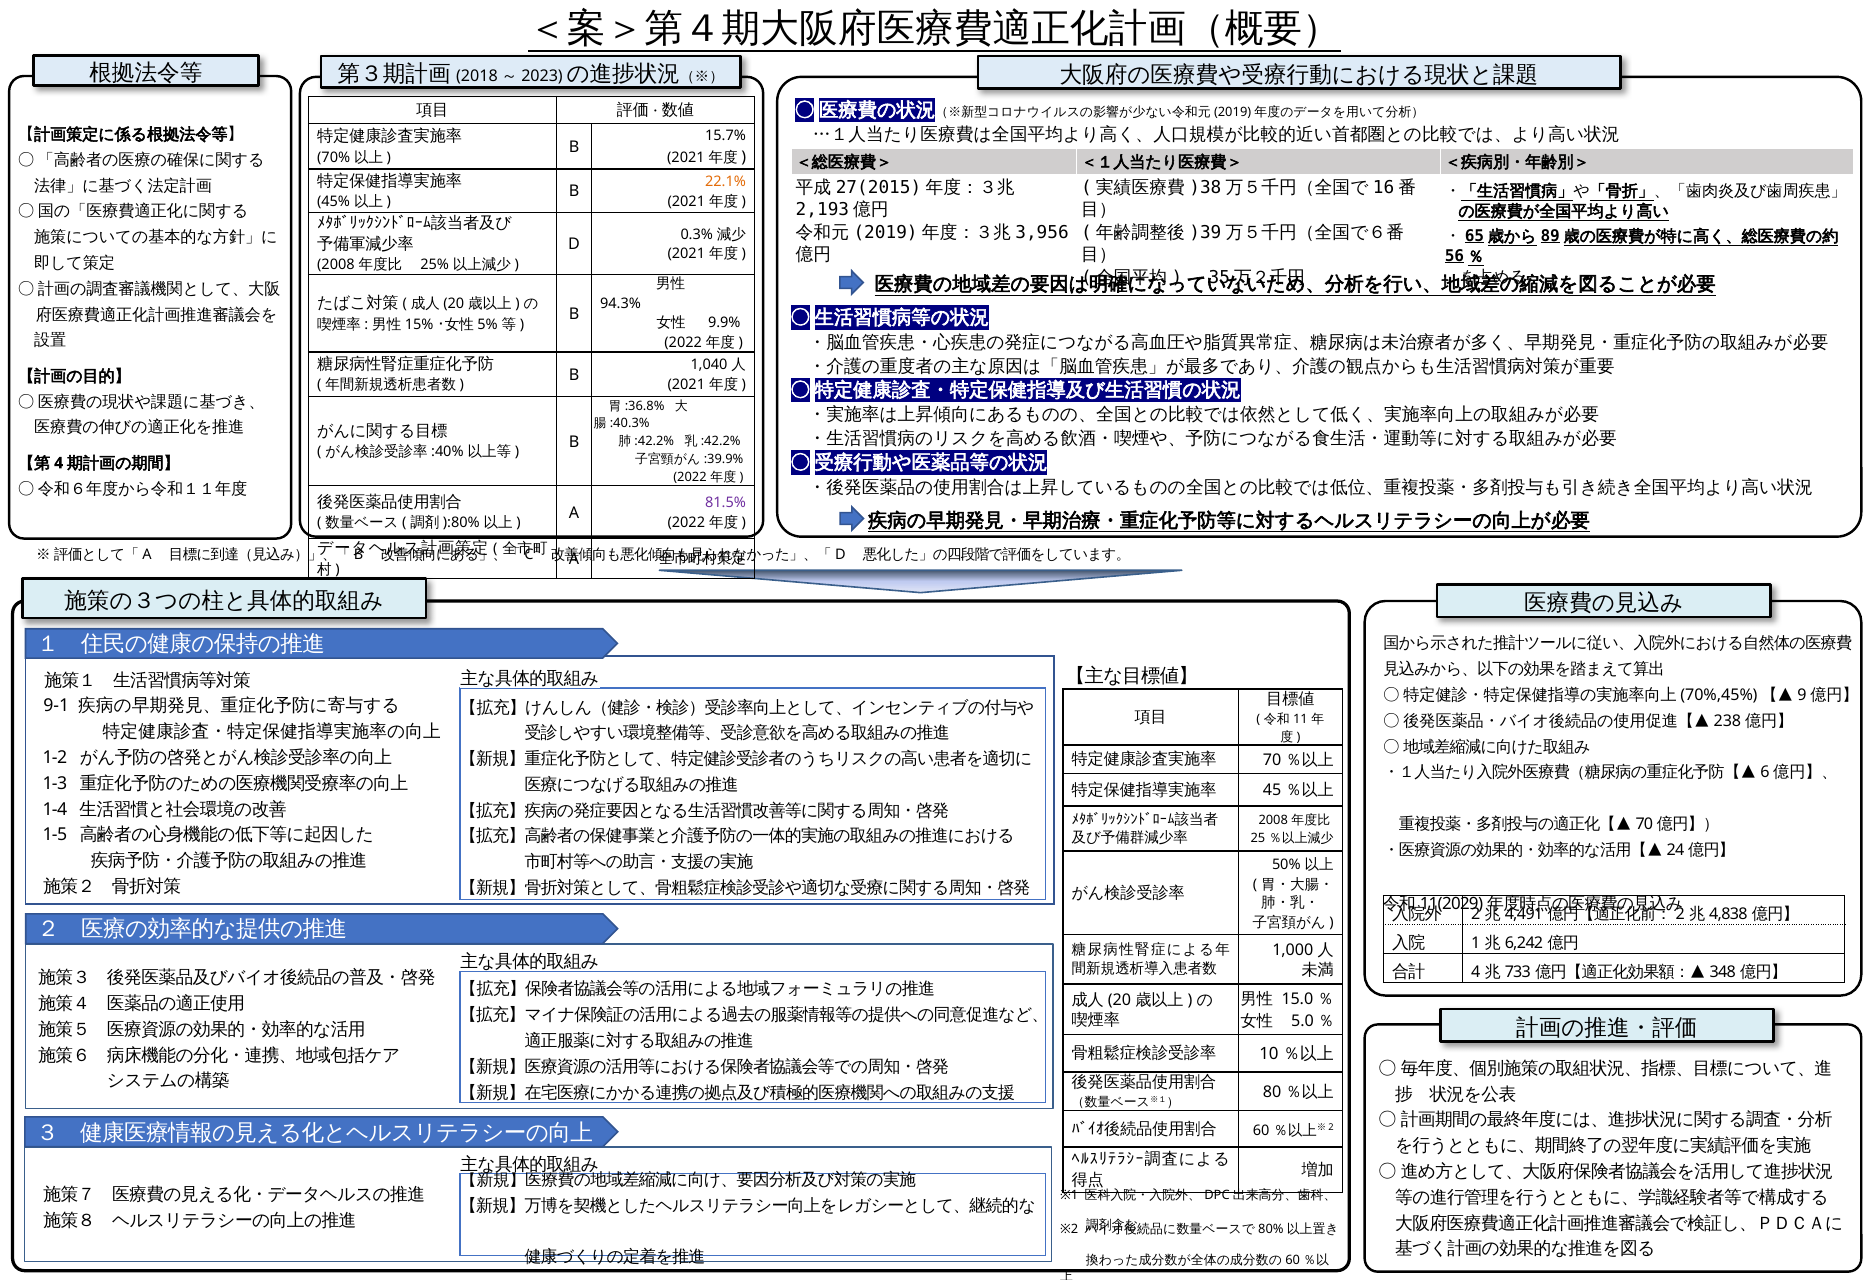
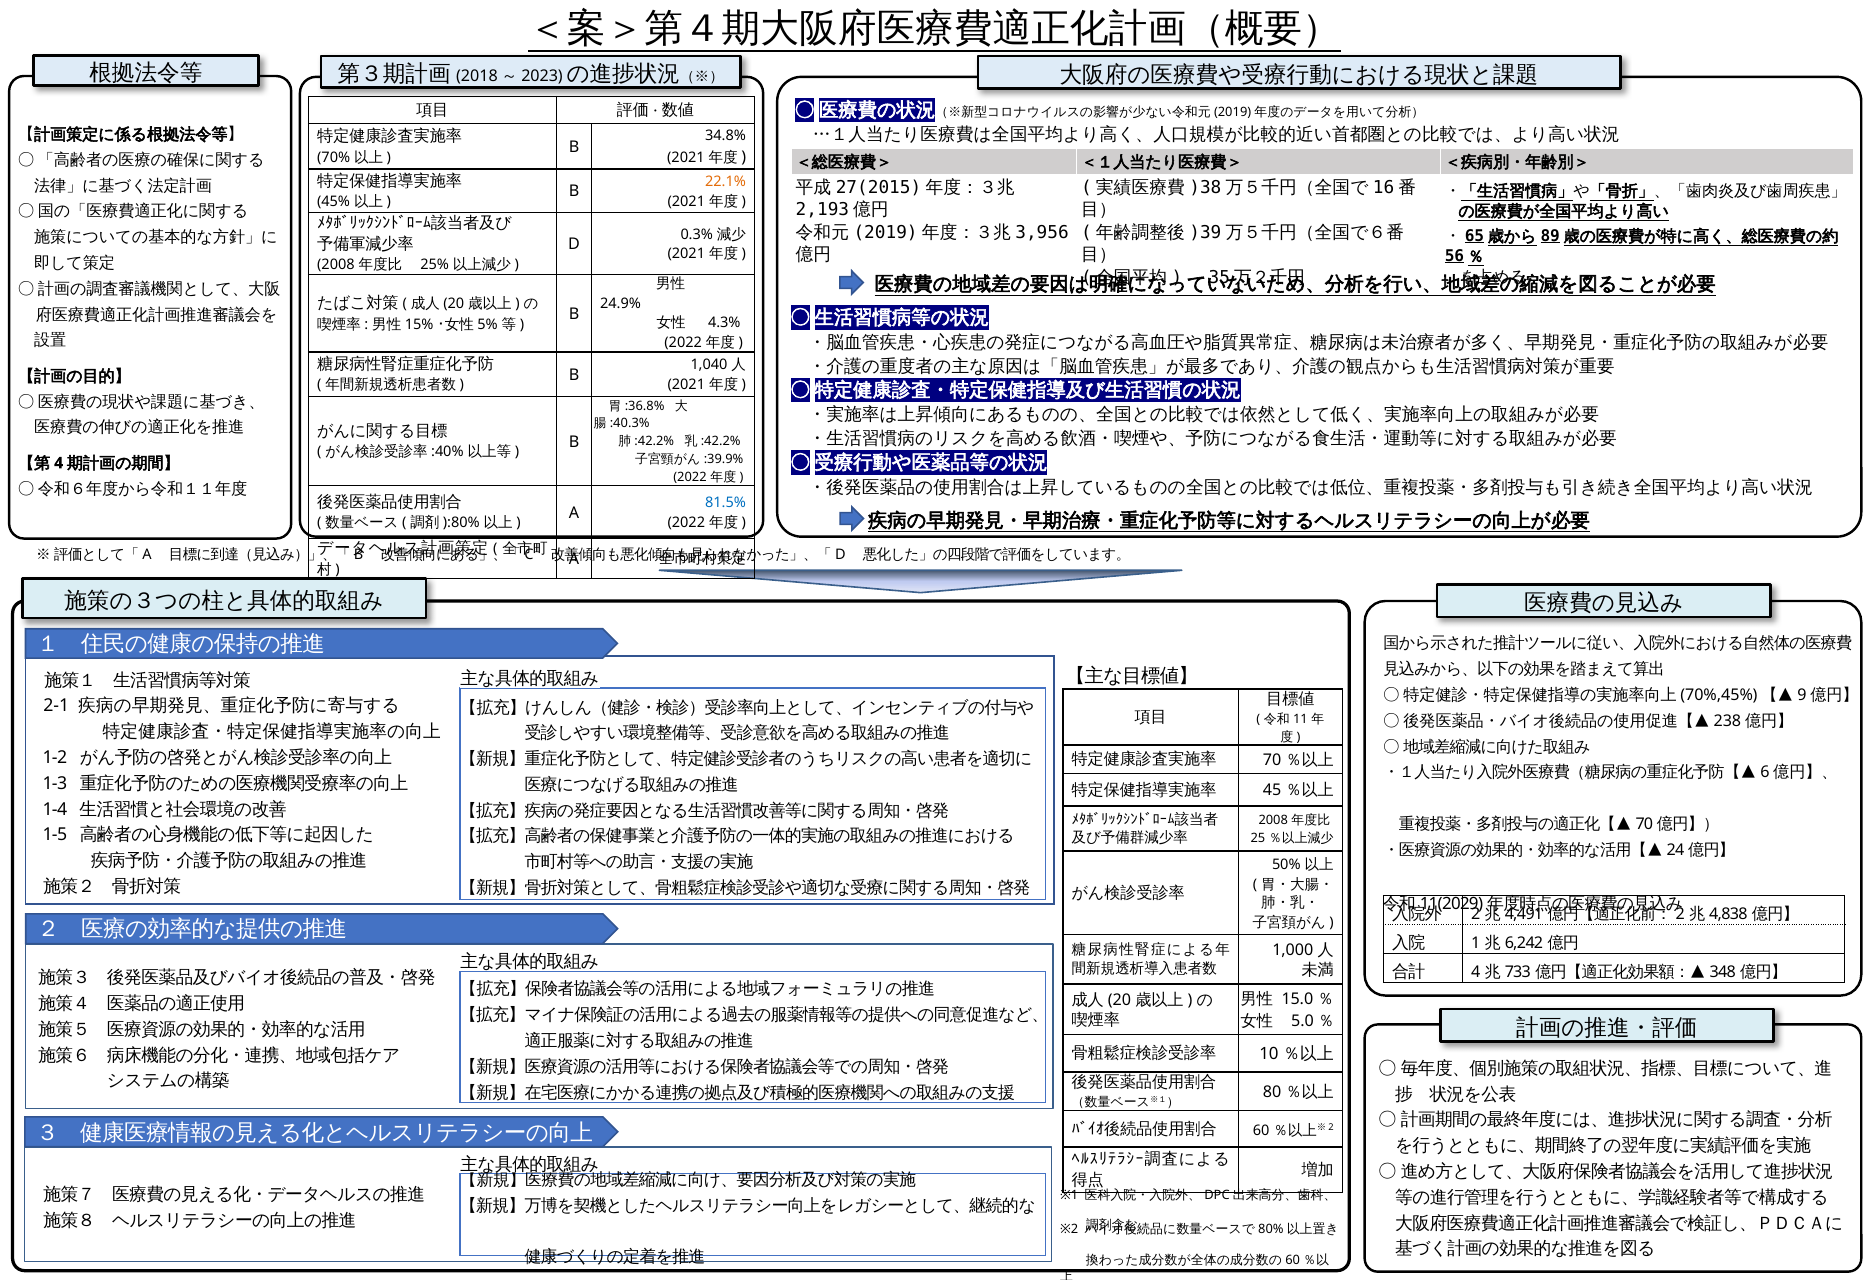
15.7%: 15.7% -> 34.8% (726, 136)
94.3%: 94.3% -> 24.9% (621, 303)
9.9%: 9.9% -> 4.3% (724, 323)
81.5% colour: purple -> blue (726, 503)
9-1: 9-1 -> 2-1 (56, 706)
